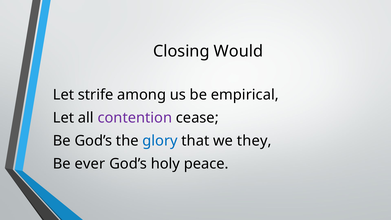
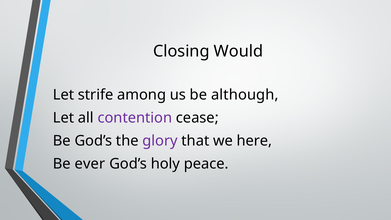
empirical: empirical -> although (245, 95)
glory colour: blue -> purple (160, 141)
they: they -> here (254, 141)
